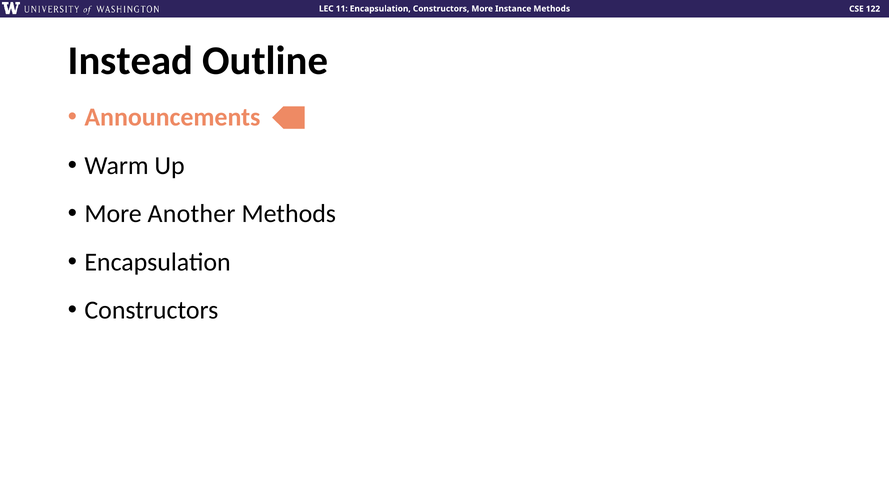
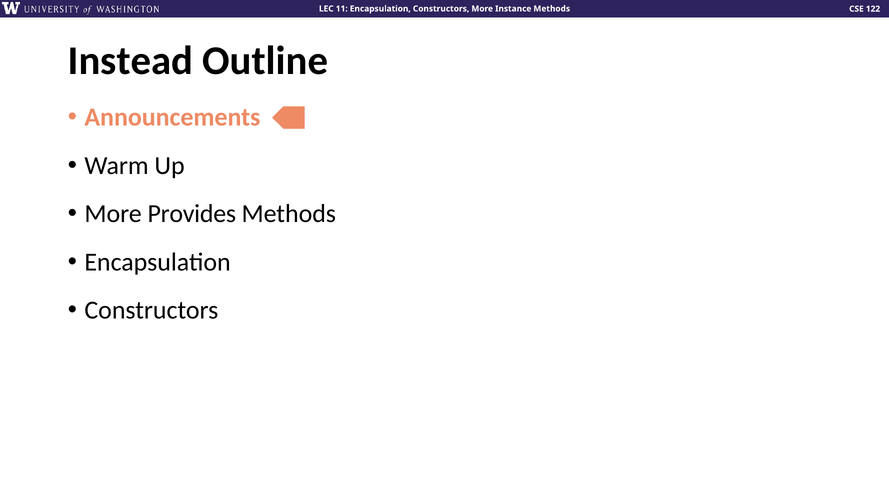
Another: Another -> Provides (192, 214)
